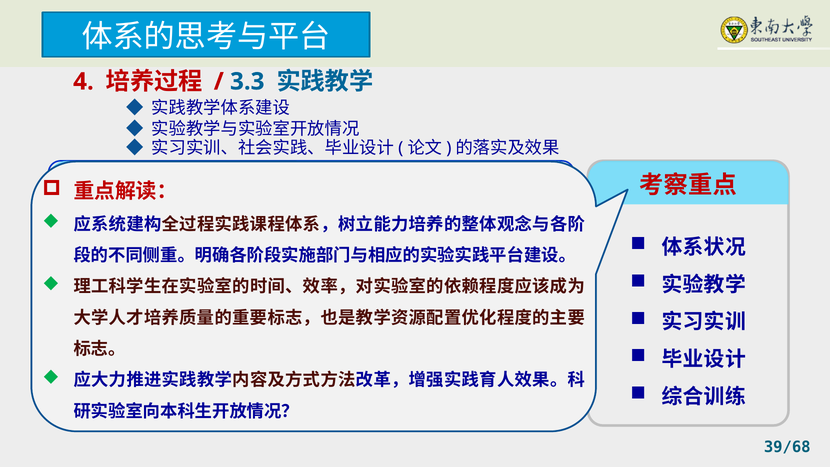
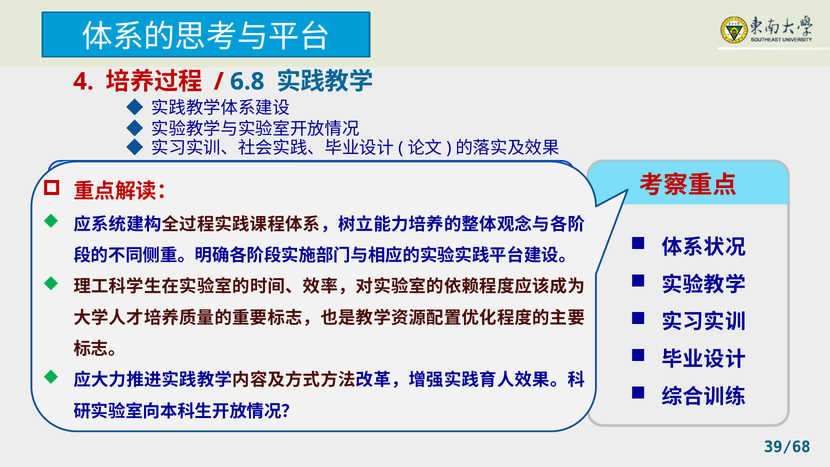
3.3: 3.3 -> 6.8 (247, 82)
